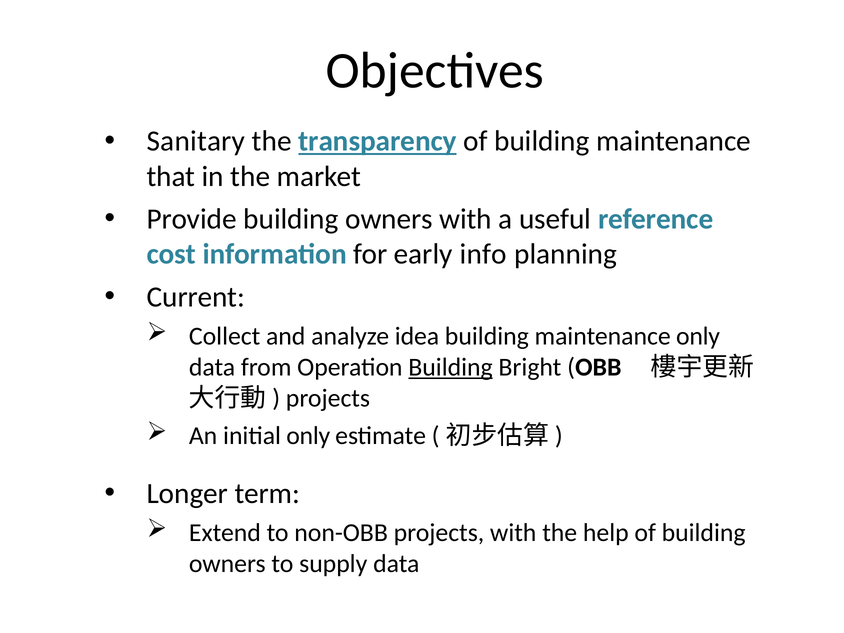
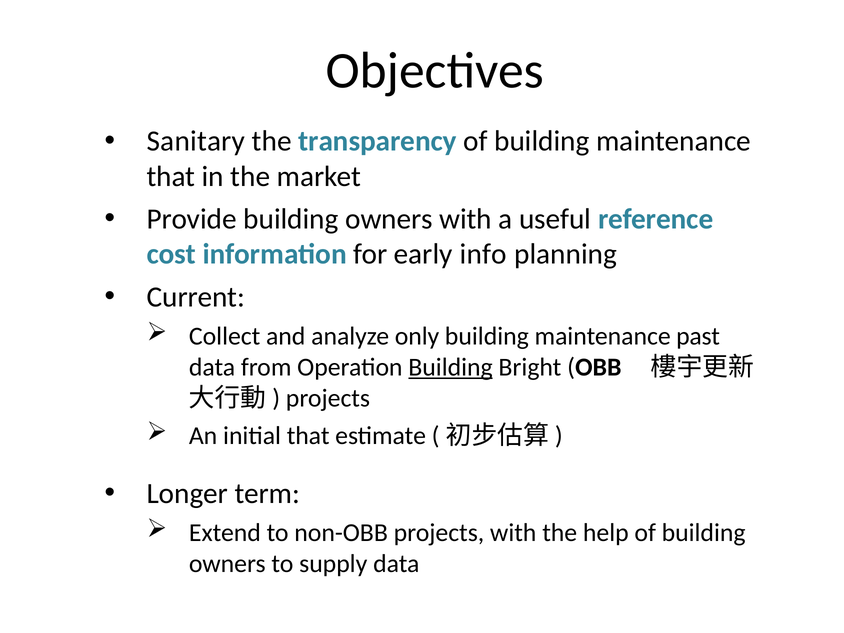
transparency underline: present -> none (377, 141)
idea: idea -> only (417, 336)
maintenance only: only -> past (698, 336)
initial only: only -> that (308, 436)
